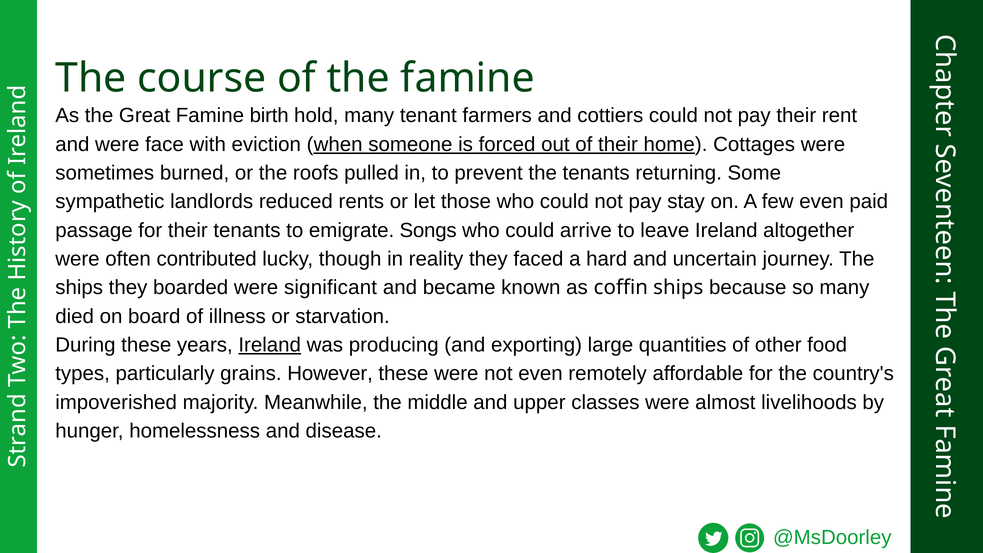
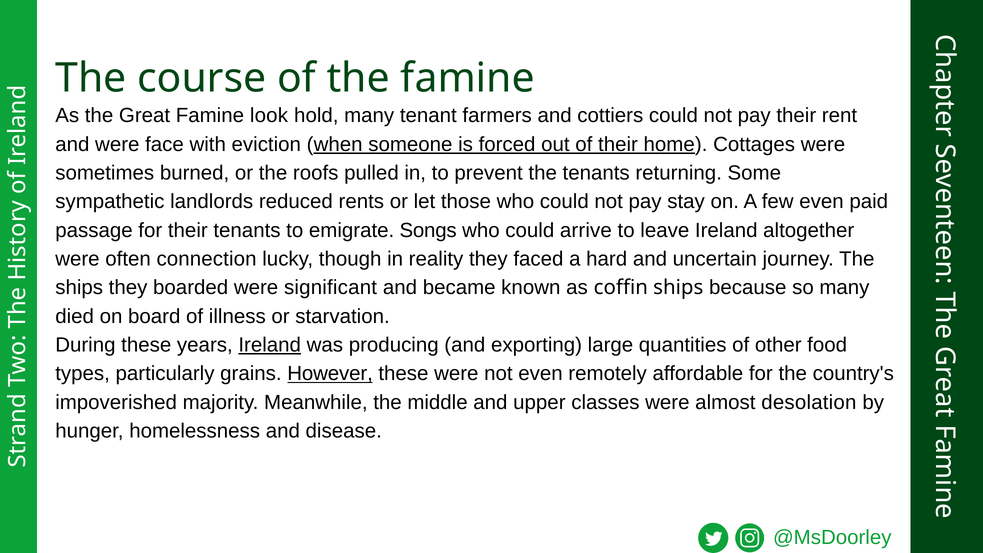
birth: birth -> look (269, 116)
contributed: contributed -> connection (207, 259)
However underline: none -> present (330, 374)
livelihoods: livelihoods -> desolation (809, 402)
